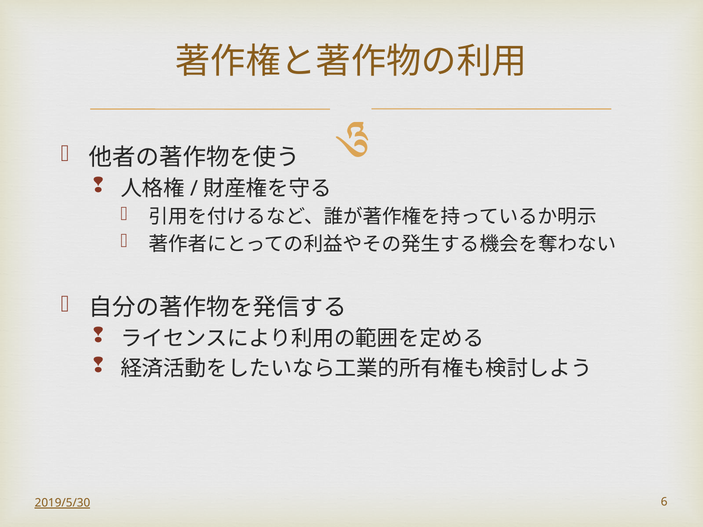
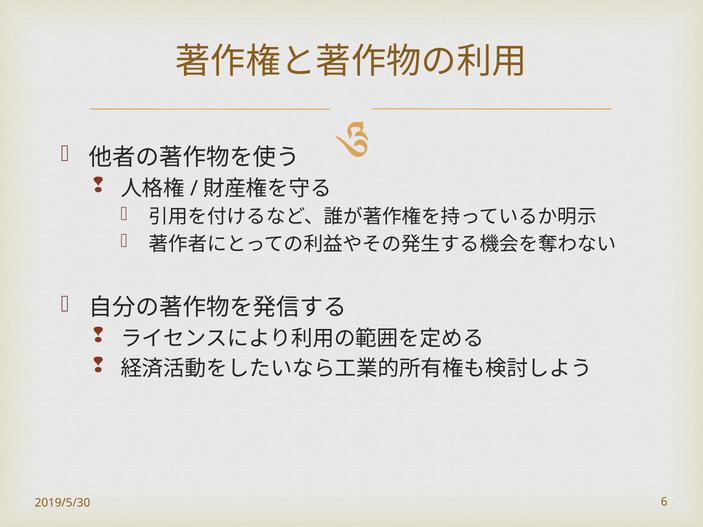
2019/5/30 underline: present -> none (62, 503)
